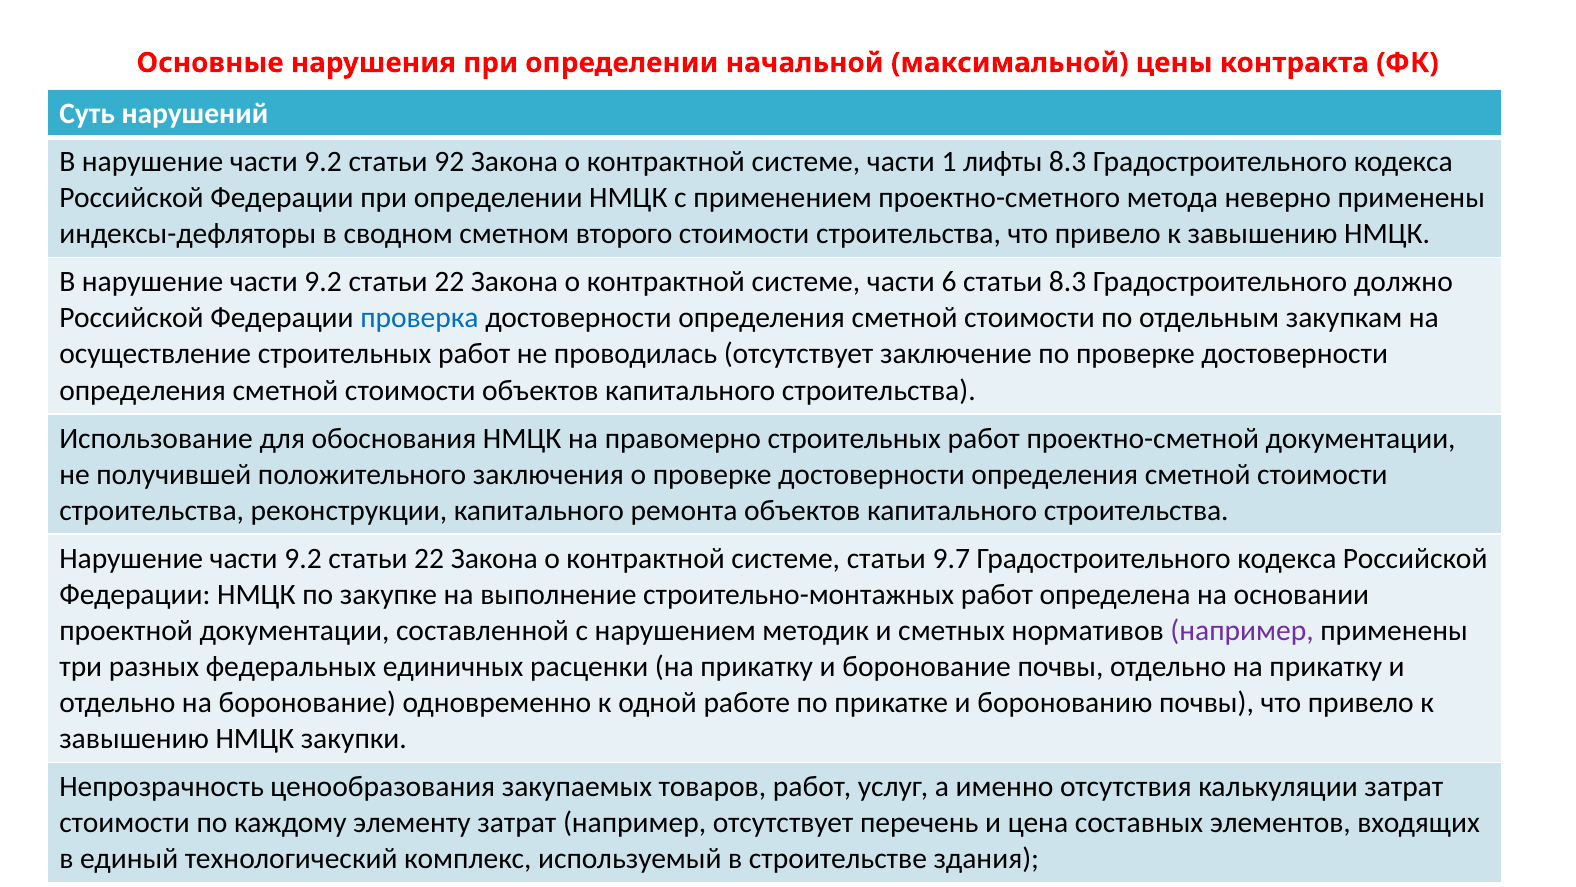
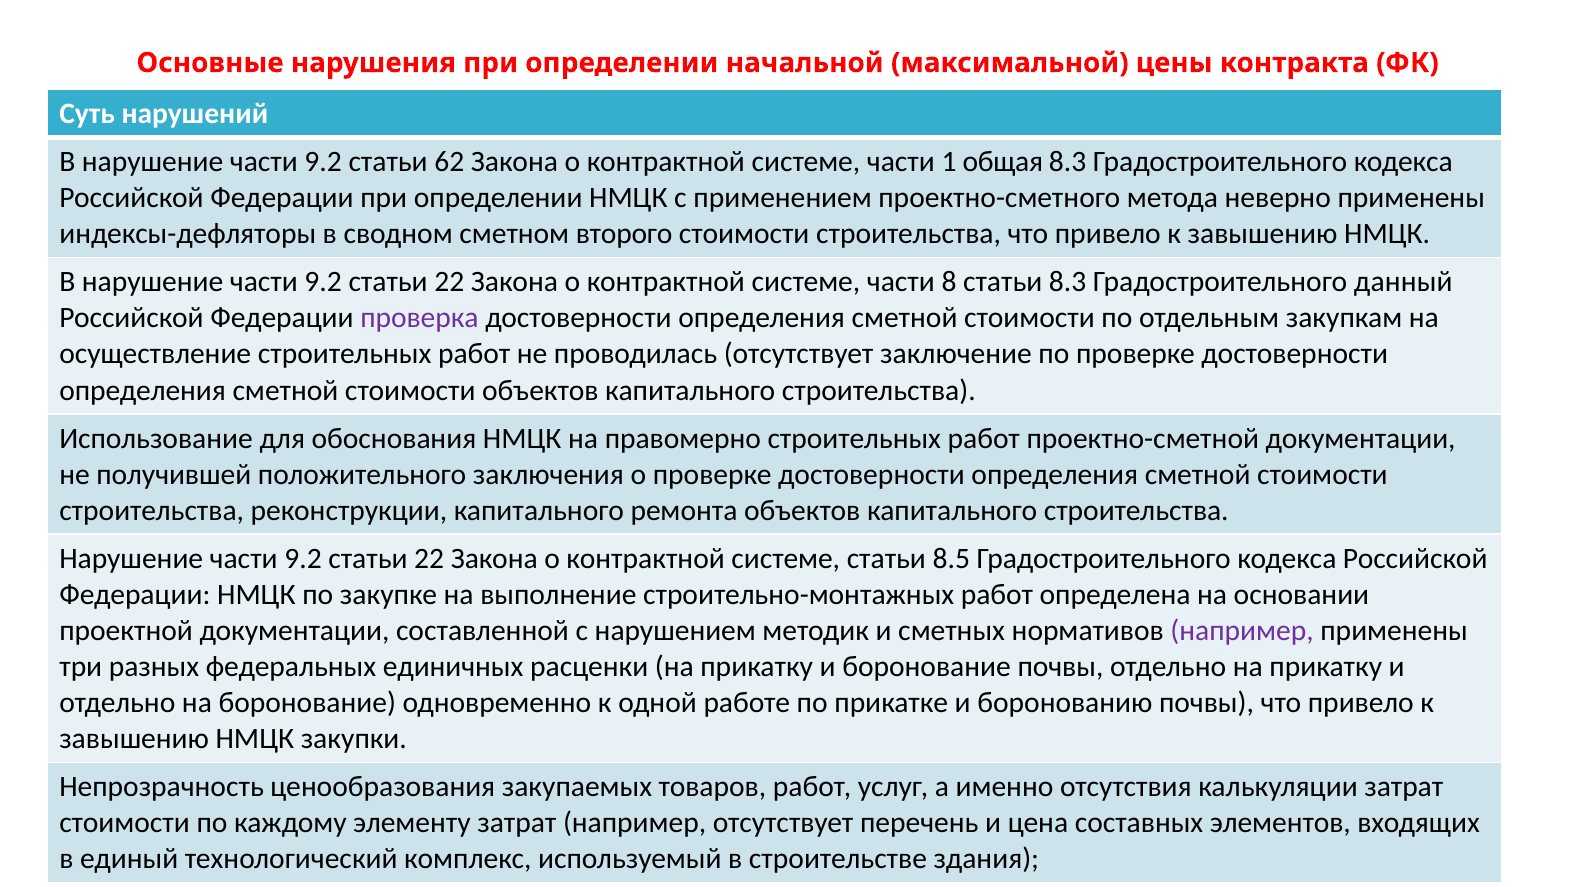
92: 92 -> 62 (449, 162)
лифты: лифты -> общая (1003, 162)
6: 6 -> 8 (949, 282)
должно: должно -> данный (1403, 282)
проверка colour: blue -> purple (419, 318)
9.7: 9.7 -> 8.5 (951, 558)
